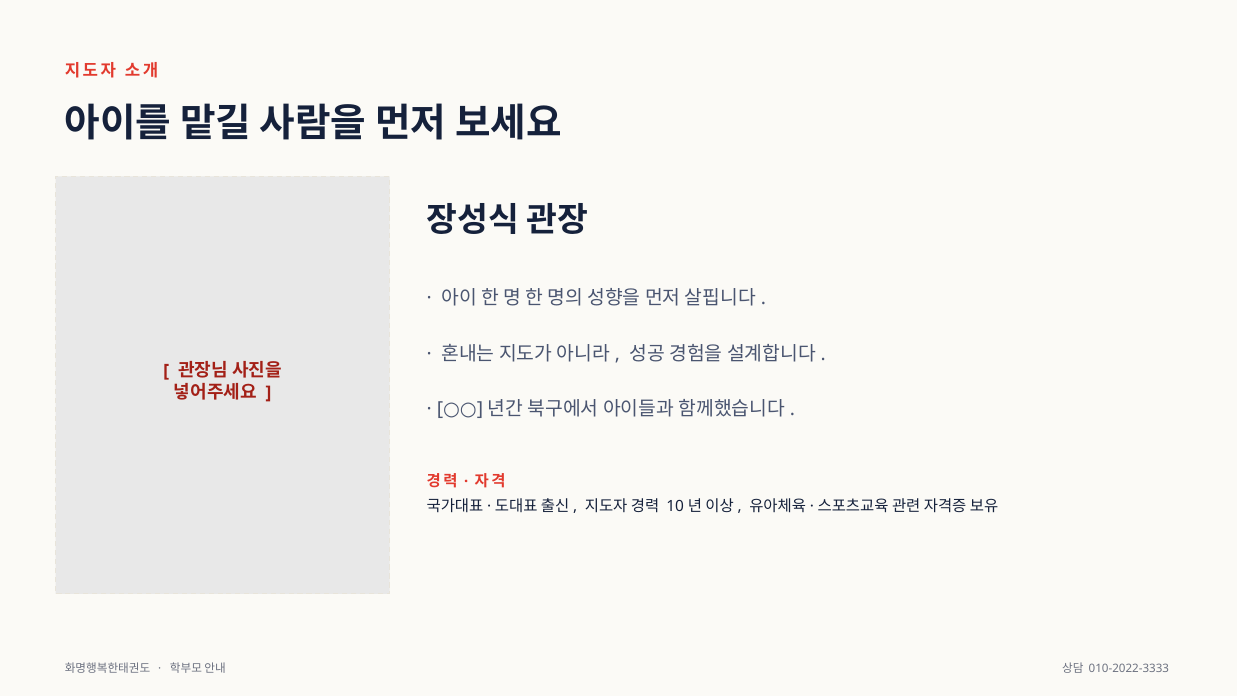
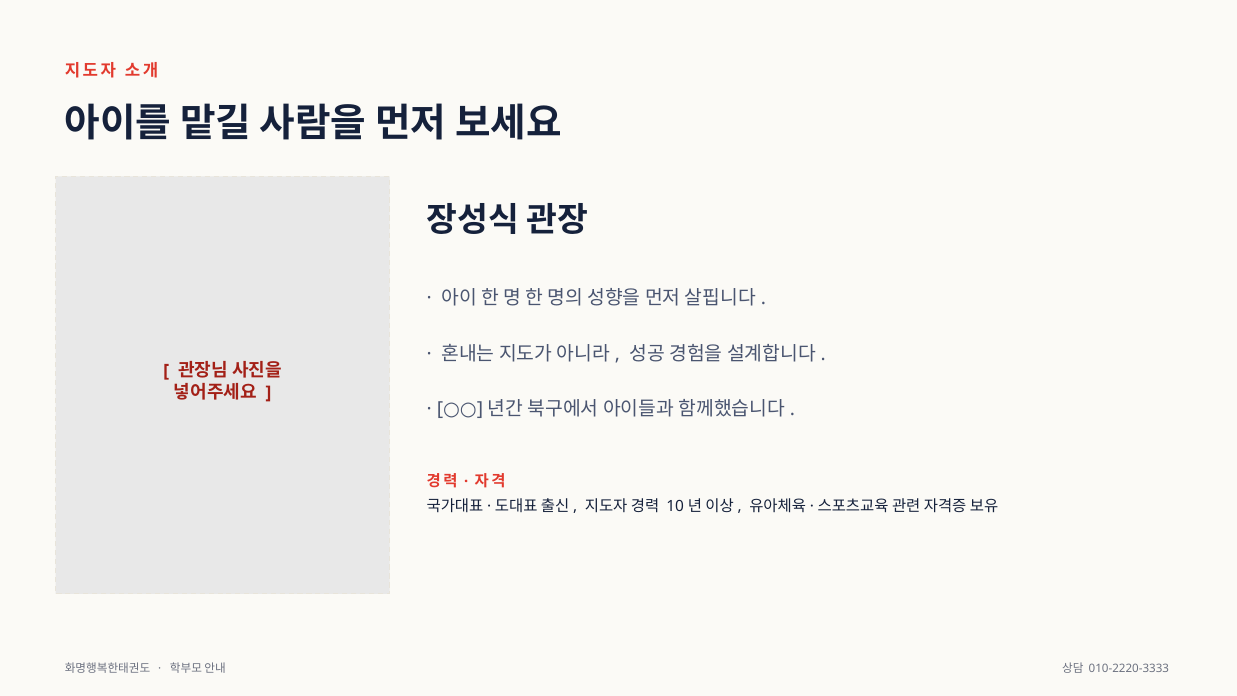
010-2022-3333: 010-2022-3333 -> 010-2220-3333 (1129, 669)
